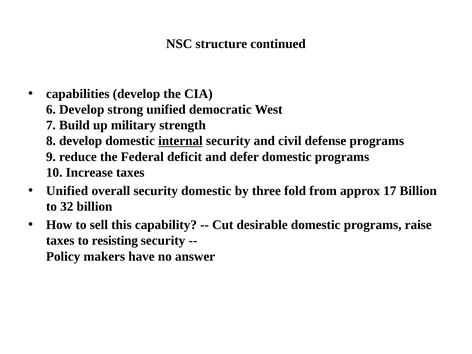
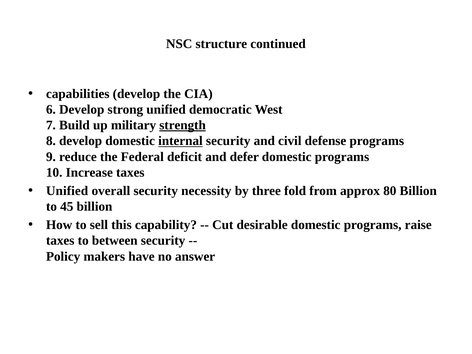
strength underline: none -> present (183, 125)
security domestic: domestic -> necessity (206, 191)
17: 17 -> 80 (390, 191)
32: 32 -> 45 (67, 207)
resisting: resisting -> between (115, 241)
